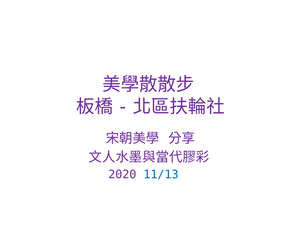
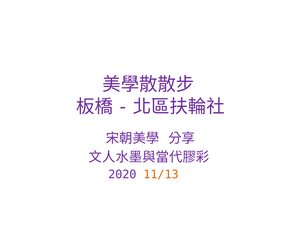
11/13 colour: blue -> orange (161, 174)
